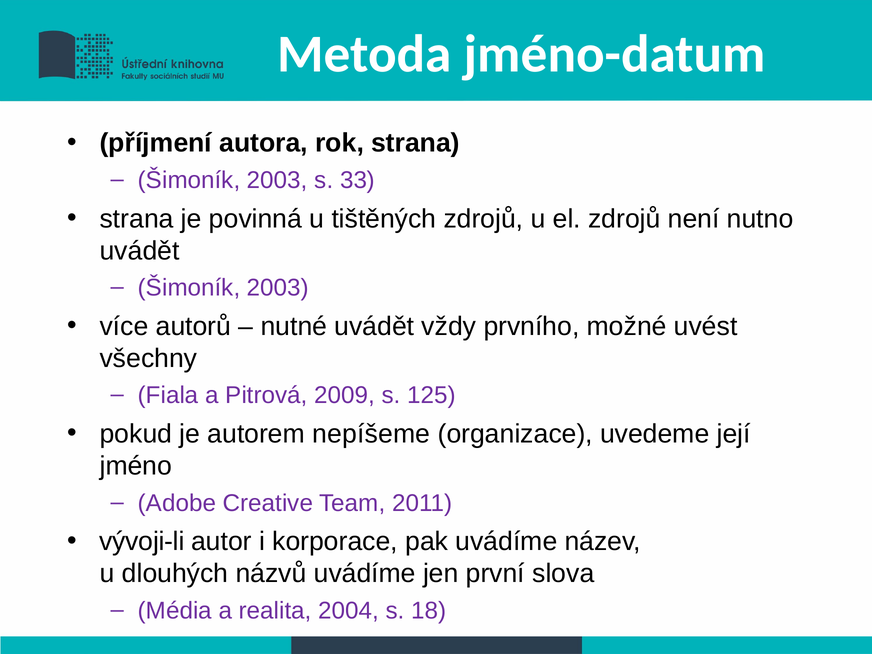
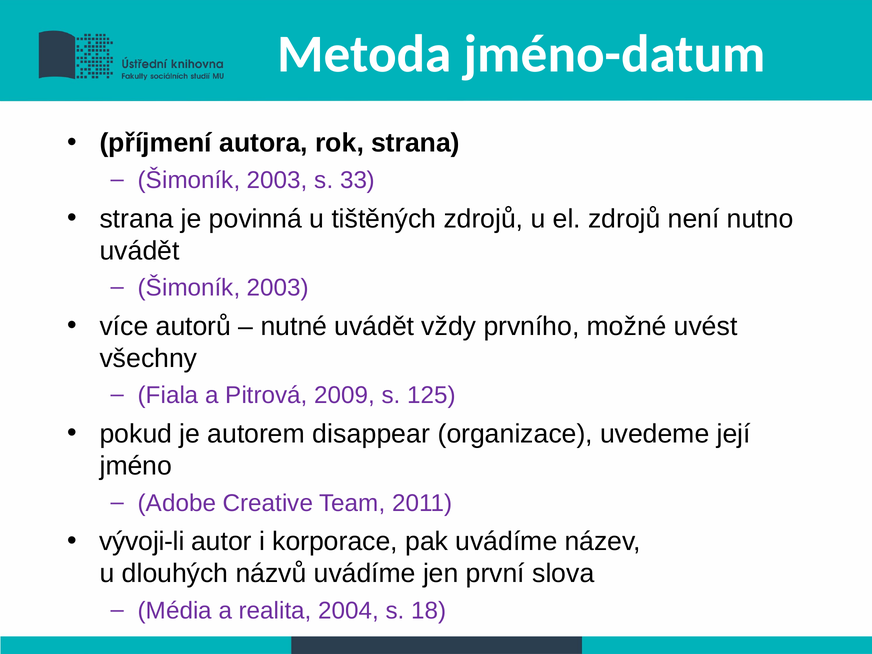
nepíšeme: nepíšeme -> disappear (371, 434)
